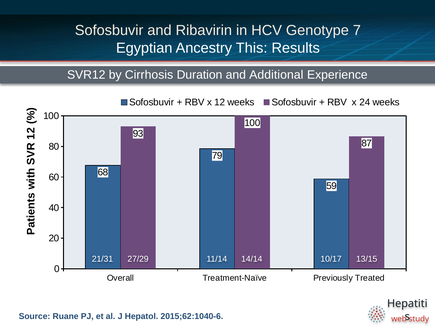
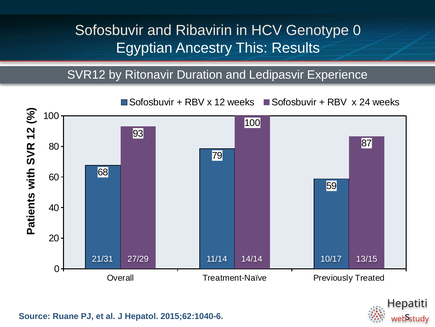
Genotype 7: 7 -> 0 (357, 30)
Cirrhosis: Cirrhosis -> Ritonavir (149, 75)
Additional: Additional -> Ledipasvir (276, 75)
